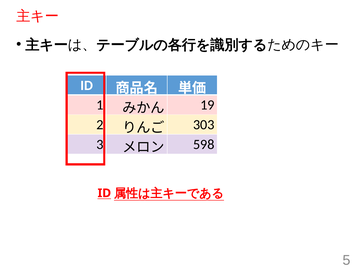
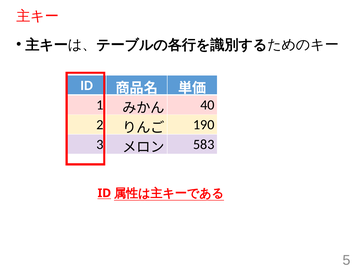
19: 19 -> 40 (207, 105)
303: 303 -> 190 (204, 125)
598: 598 -> 583 (204, 144)
